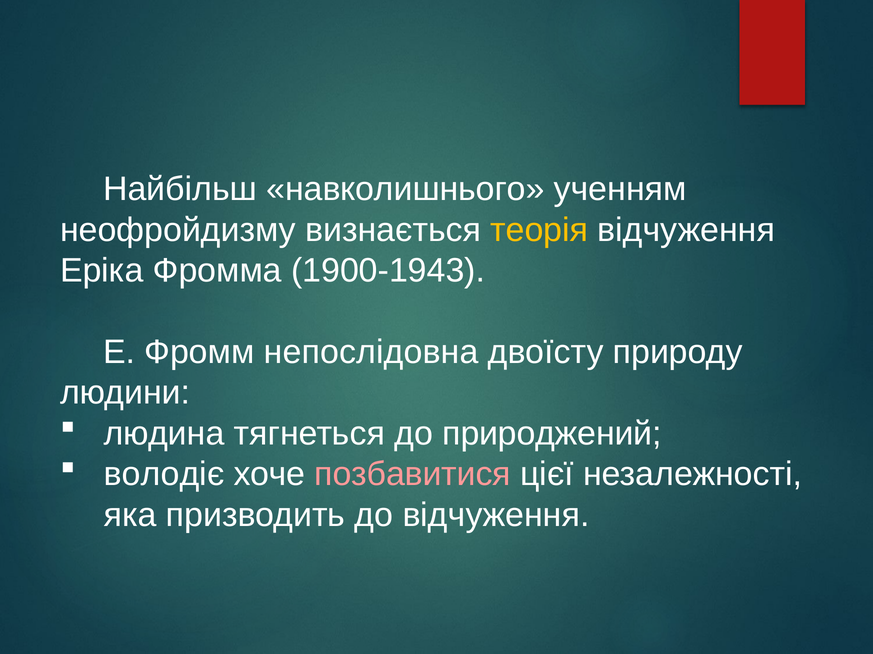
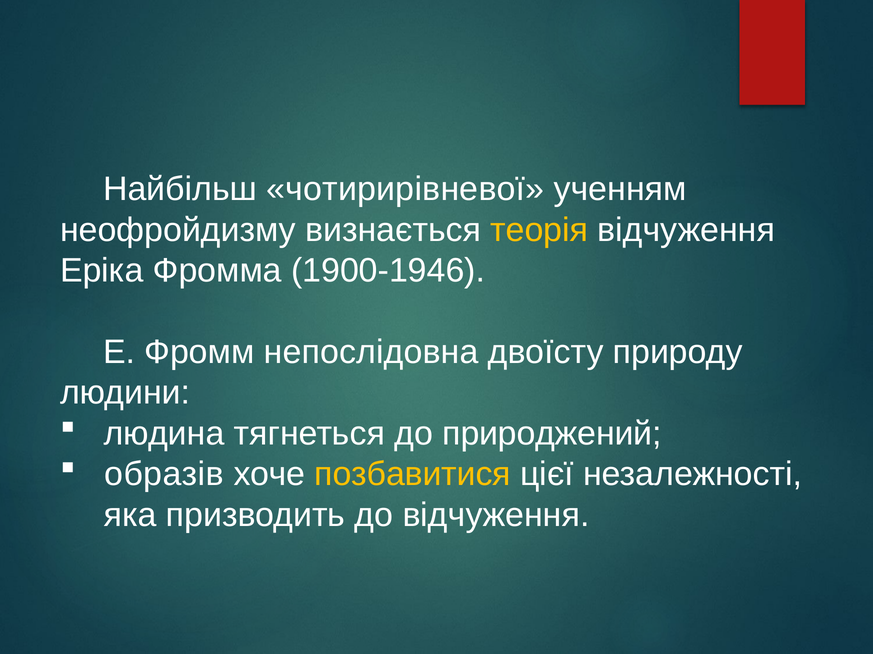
навколишнього: навколишнього -> чотирирівневої (405, 189)
1900-1943: 1900-1943 -> 1900-1946 (388, 271)
володіє: володіє -> образів (164, 475)
позбавитися colour: pink -> yellow (413, 475)
